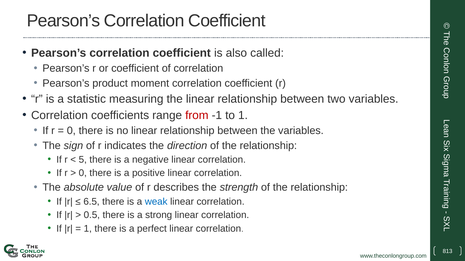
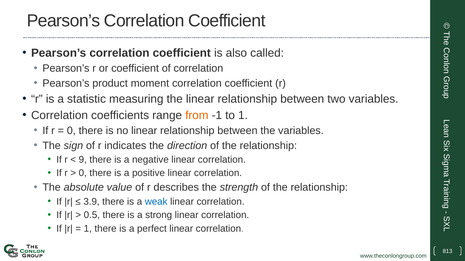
from colour: red -> orange (197, 115)
5: 5 -> 9 (83, 160)
6.5: 6.5 -> 3.9 (92, 202)
